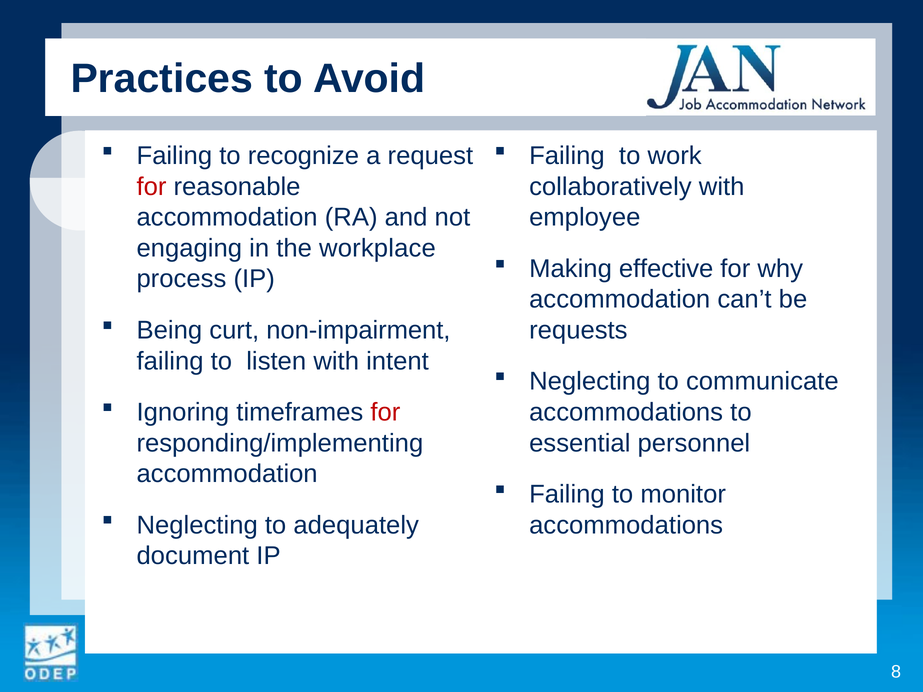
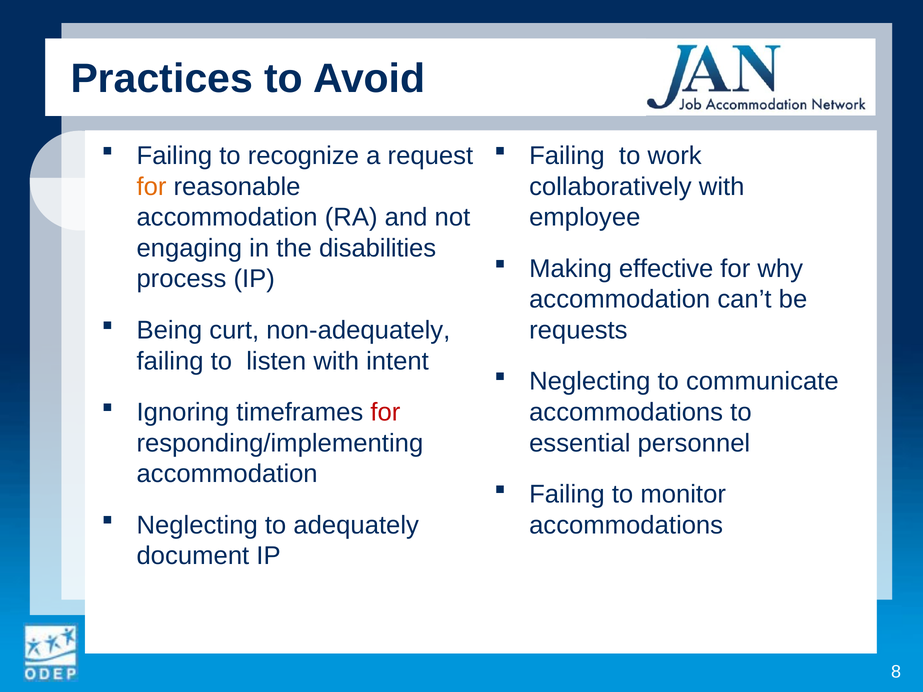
for colour: red -> orange (152, 187)
workplace: workplace -> disabilities (378, 248)
non-impairment: non-impairment -> non-adequately (358, 330)
